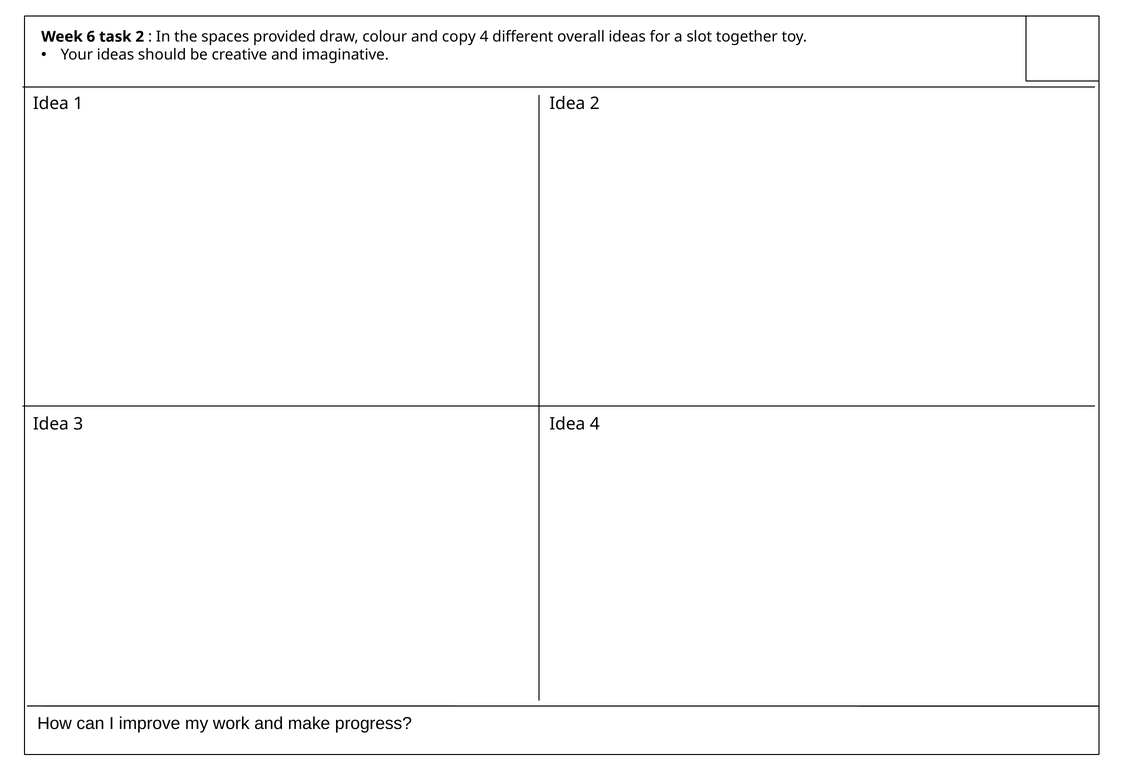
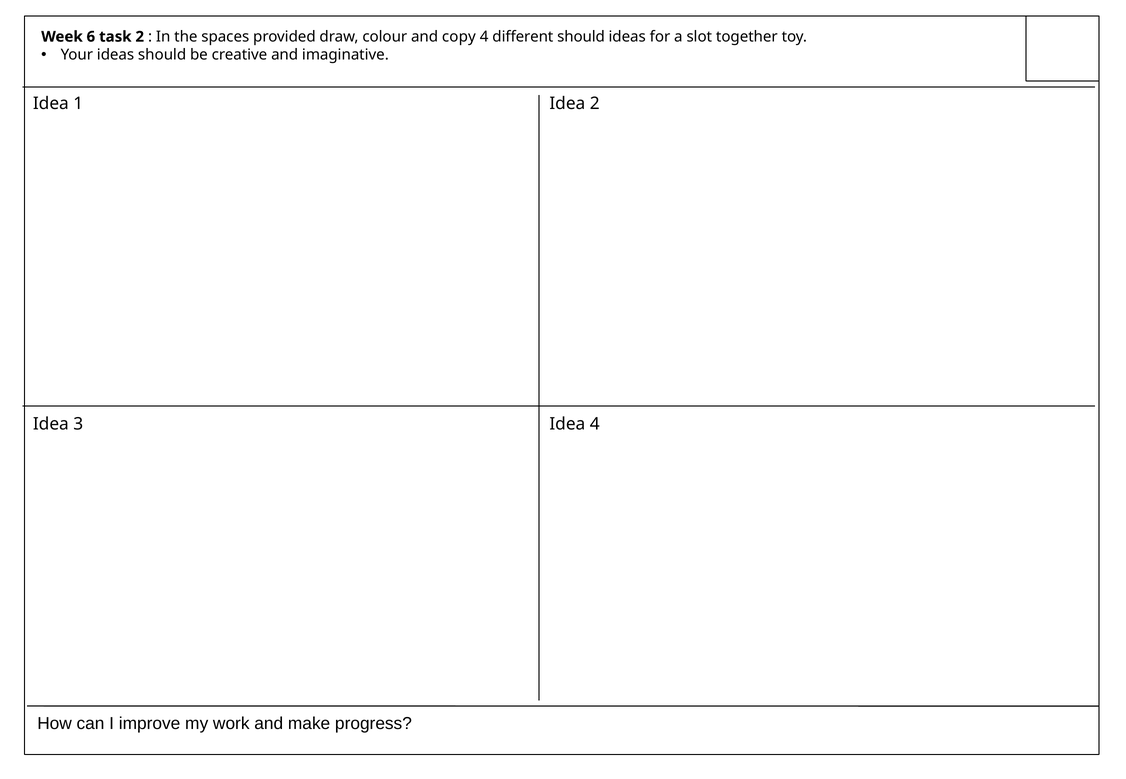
different overall: overall -> should (581, 37)
